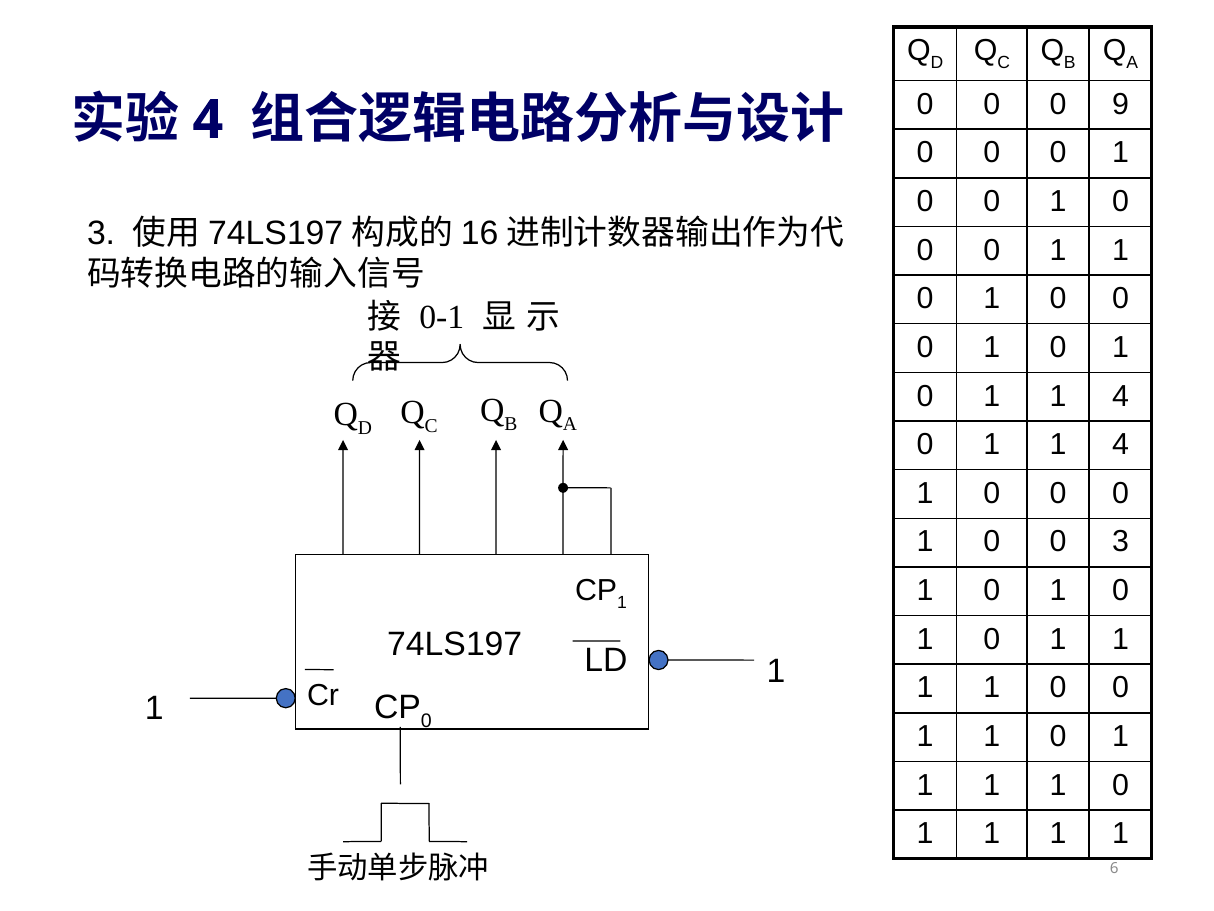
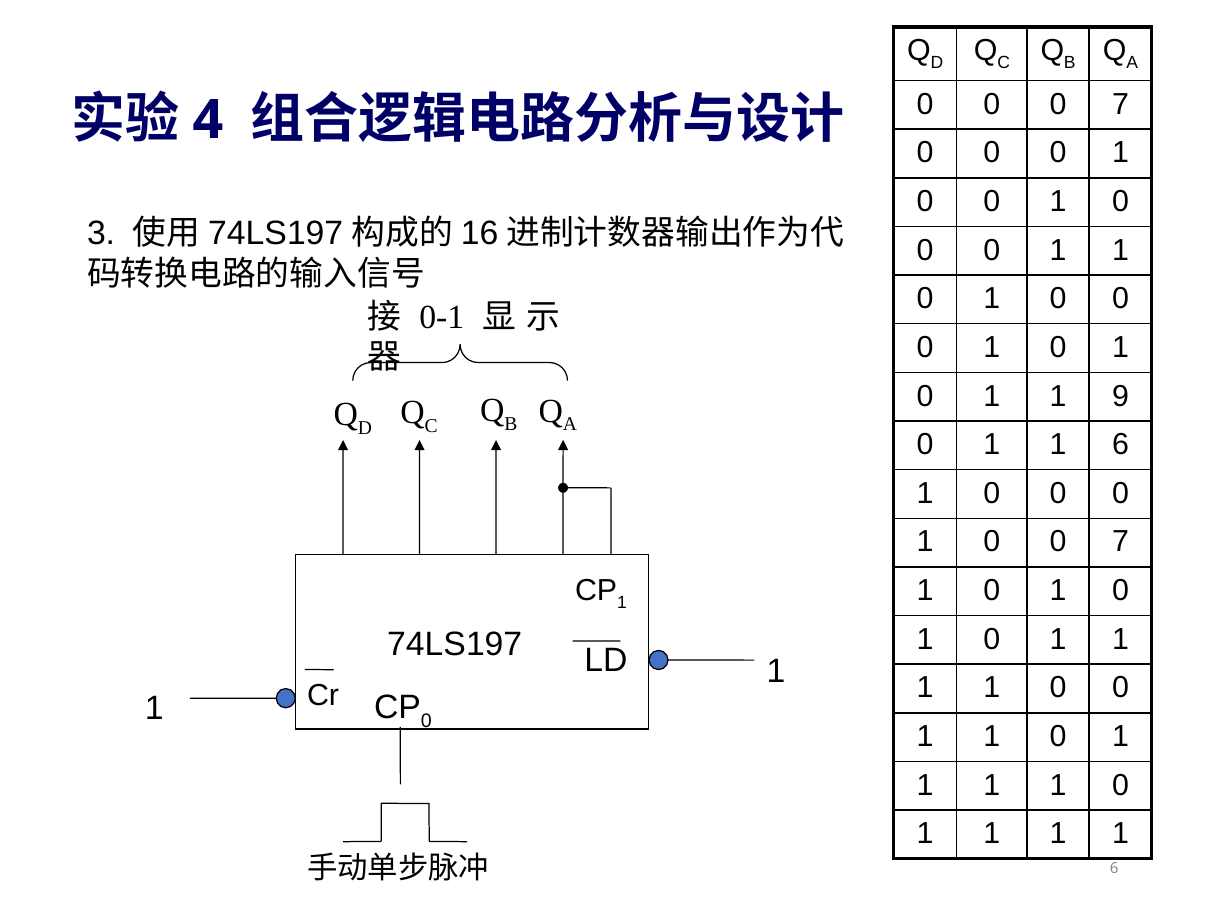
0 0 0 9: 9 -> 7 (1120, 104)
4: 4 -> 9 (1120, 396)
4: 4 -> 6 (1120, 444)
1 0 0 3: 3 -> 7 (1120, 542)
